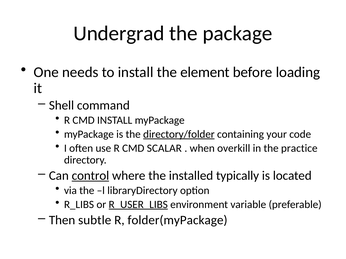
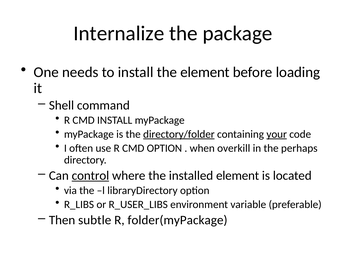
Undergrad: Undergrad -> Internalize (119, 33)
your underline: none -> present (277, 134)
CMD SCALAR: SCALAR -> OPTION (164, 148)
practice: practice -> perhaps (299, 148)
installed typically: typically -> element (238, 176)
R_USER_LIBS underline: present -> none (138, 205)
